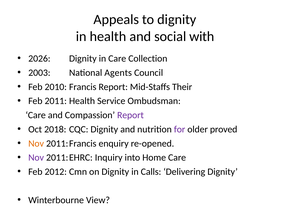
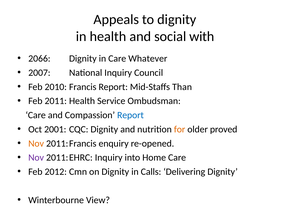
2026: 2026 -> 2066 (39, 59)
Collection: Collection -> Whatever (148, 59)
2003: 2003 -> 2007 (39, 73)
National Agents: Agents -> Inquiry (118, 73)
Their: Their -> Than (182, 87)
Report colour: purple -> blue (130, 115)
2018: 2018 -> 2001 (55, 130)
for colour: purple -> orange (180, 130)
